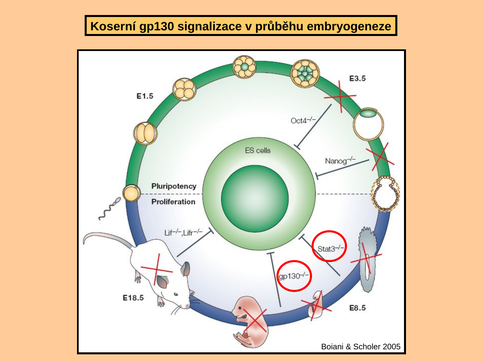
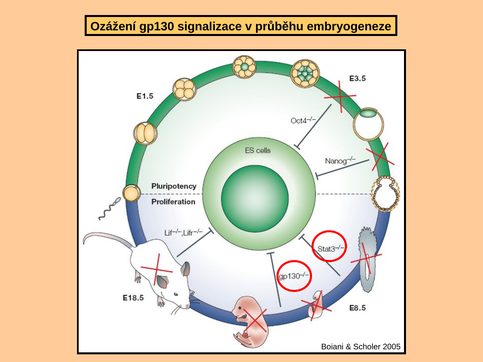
Koserní: Koserní -> Ozážení (113, 26)
